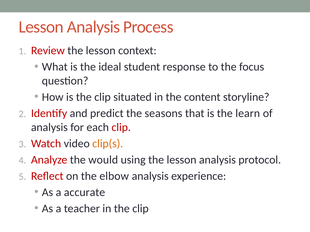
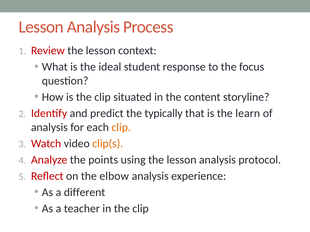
seasons: seasons -> typically (164, 114)
clip colour: red -> orange (121, 127)
would: would -> points (103, 160)
accurate: accurate -> different (85, 193)
